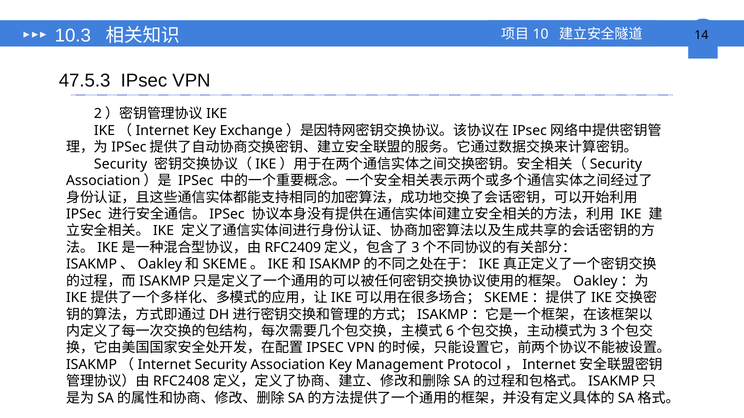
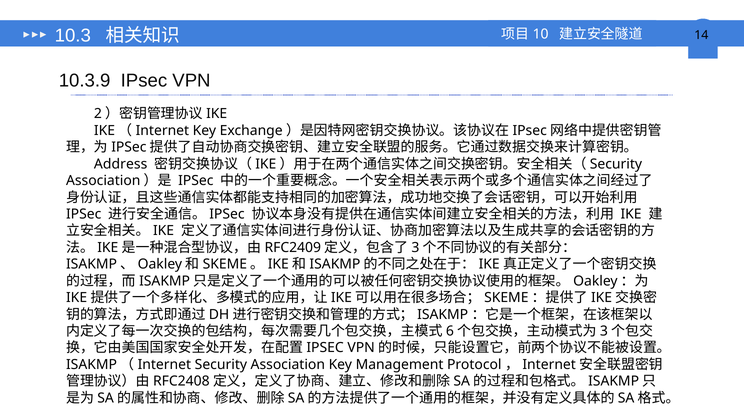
47.5.3: 47.5.3 -> 10.3.9 (85, 81)
Security: Security -> Address (121, 164)
